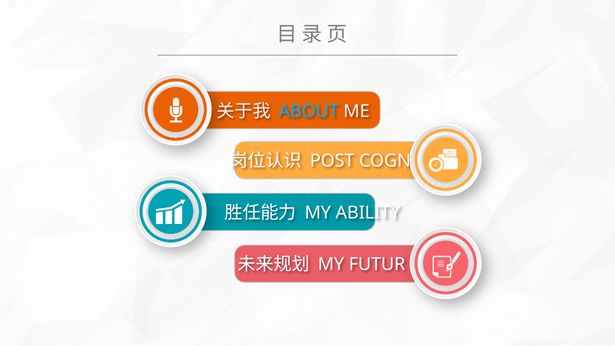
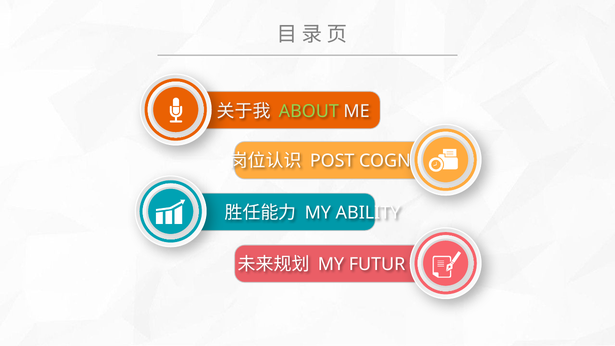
ABOUT colour: light blue -> light green (309, 111)
